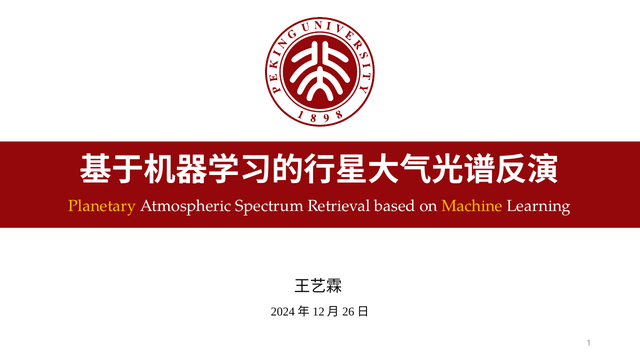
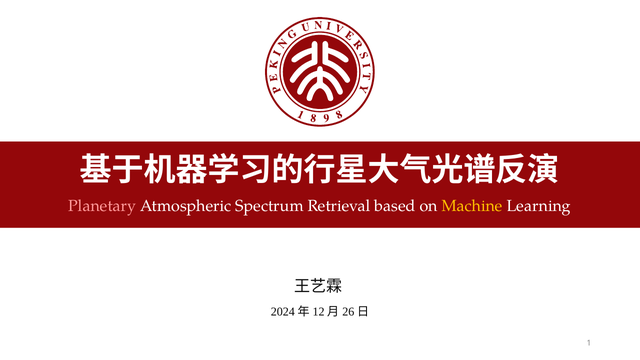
Planetary colour: yellow -> pink (102, 206)
